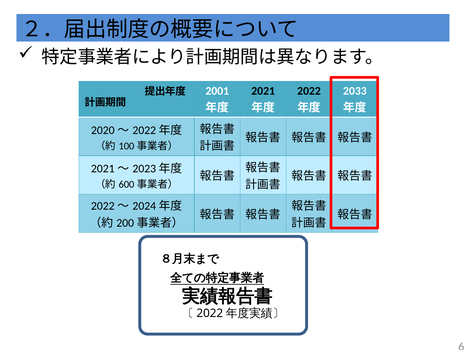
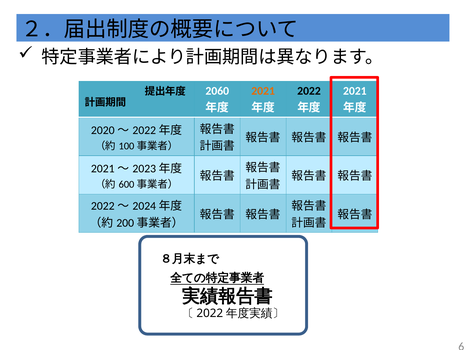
2001: 2001 -> 2060 (217, 91)
2021 colour: black -> orange (263, 91)
2033: 2033 -> 2021 (355, 91)
